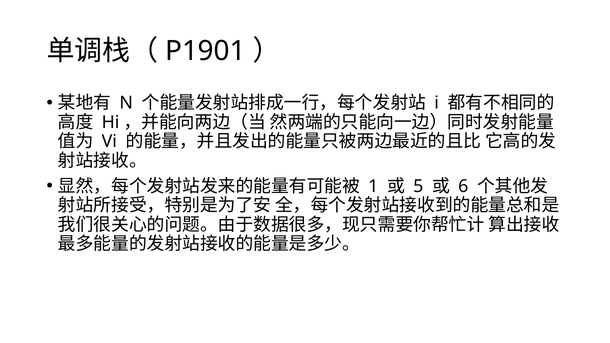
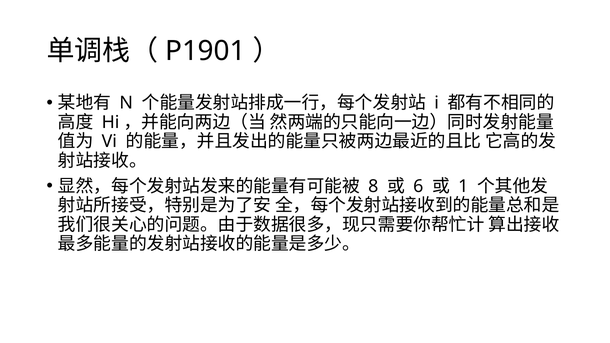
1: 1 -> 8 (373, 186)
5: 5 -> 6 (418, 186)
6: 6 -> 1 (463, 186)
